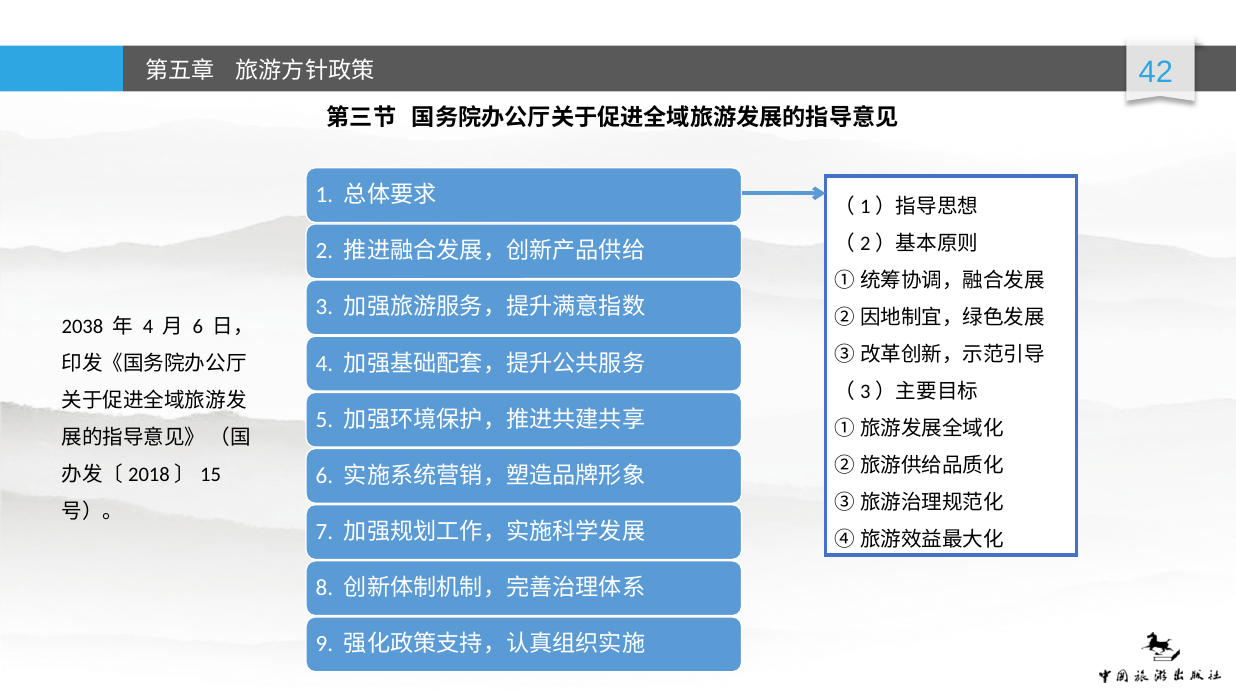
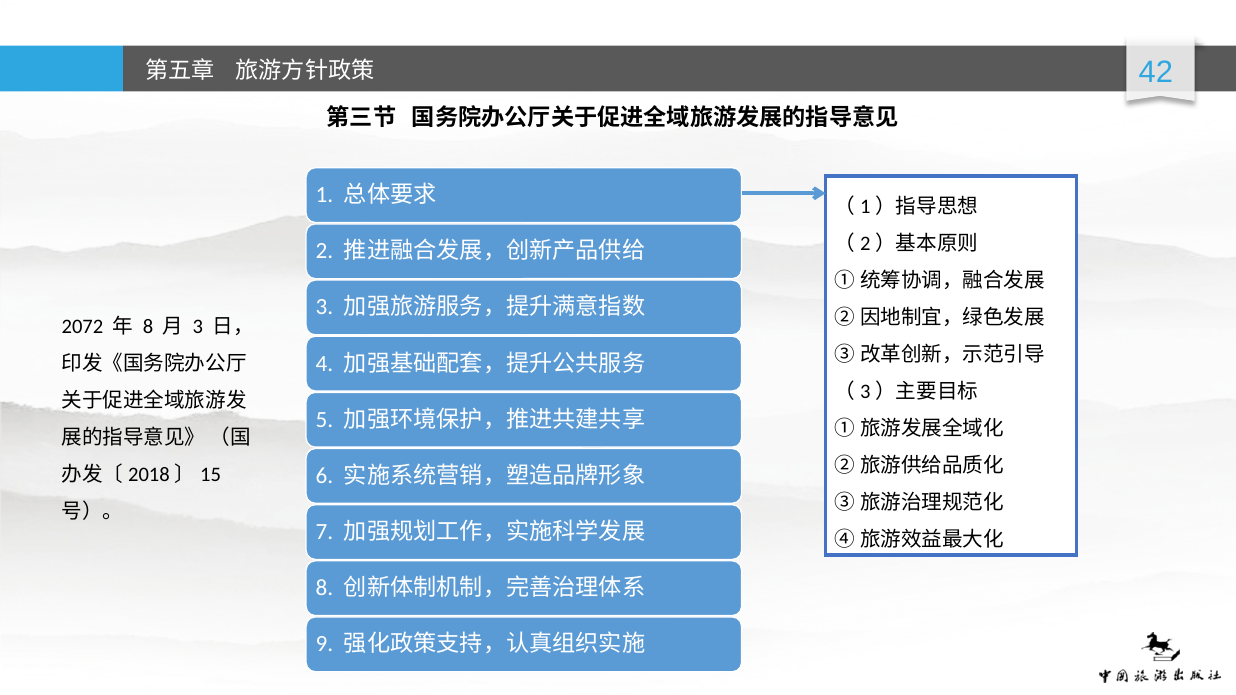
2038: 2038 -> 2072 (82, 327)
4: 4 -> 8 (148, 327)
6: 6 -> 3 (198, 327)
